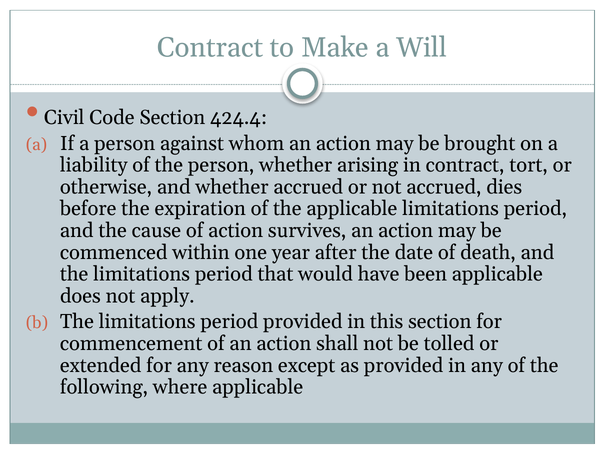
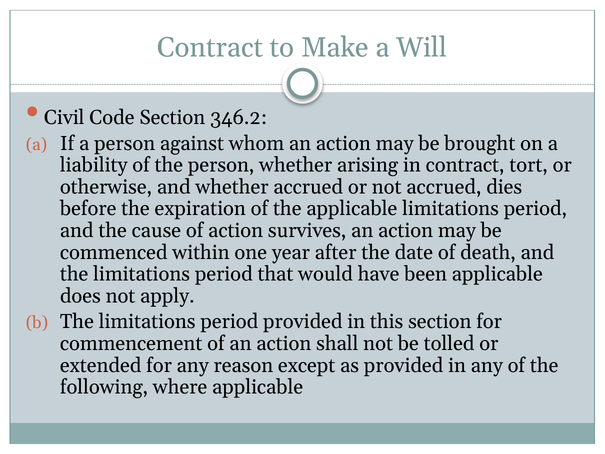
424.4: 424.4 -> 346.2 (238, 118)
